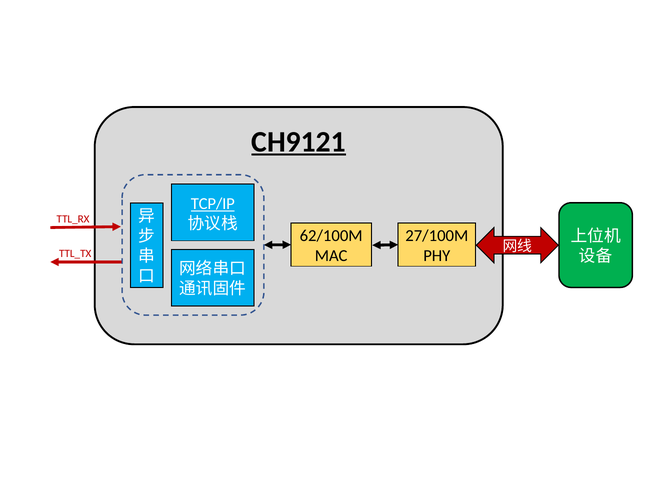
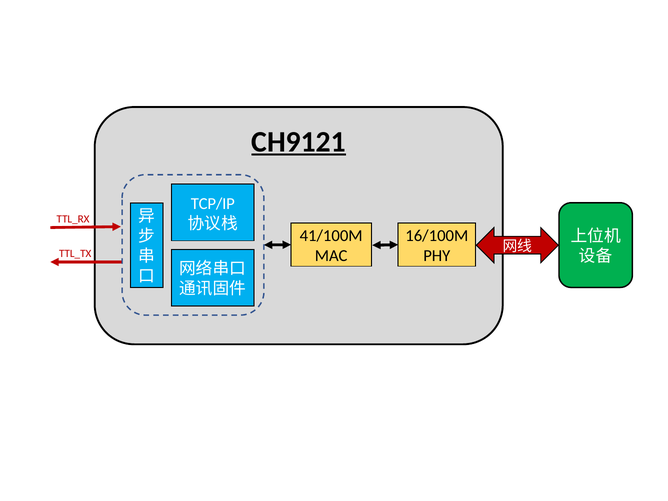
TCP/IP underline: present -> none (213, 204)
62/100M: 62/100M -> 41/100M (331, 236)
27/100M: 27/100M -> 16/100M (437, 236)
